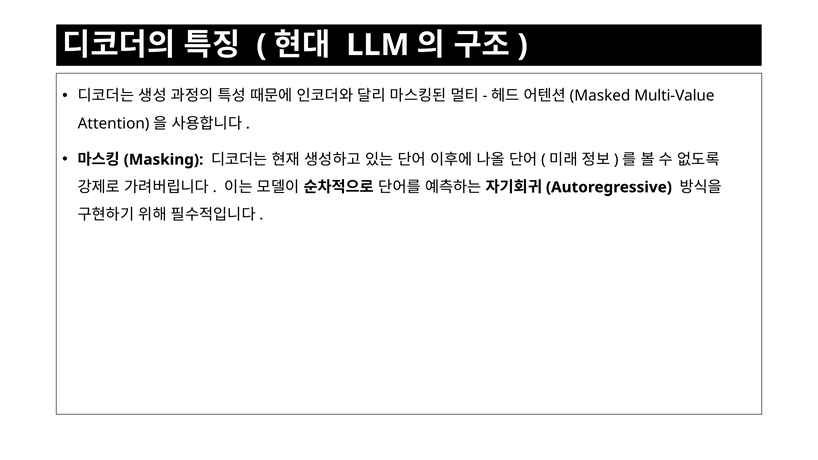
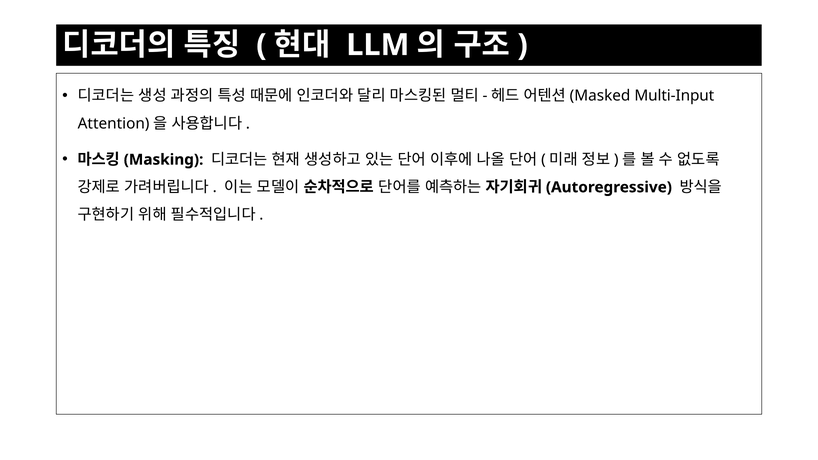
Multi-Value: Multi-Value -> Multi-Input (674, 96)
